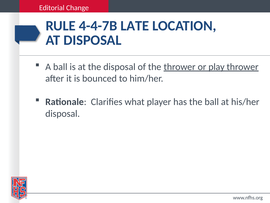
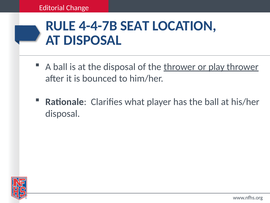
LATE: LATE -> SEAT (135, 26)
